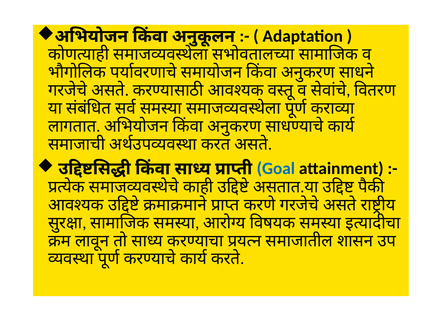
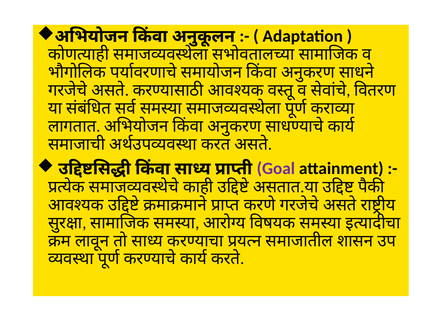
Goal colour: blue -> purple (276, 169)
